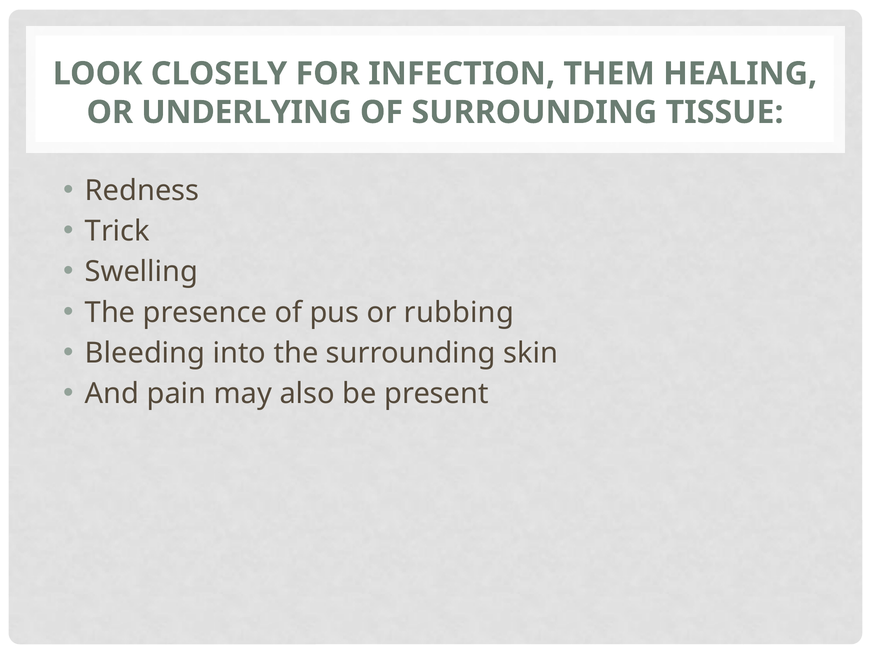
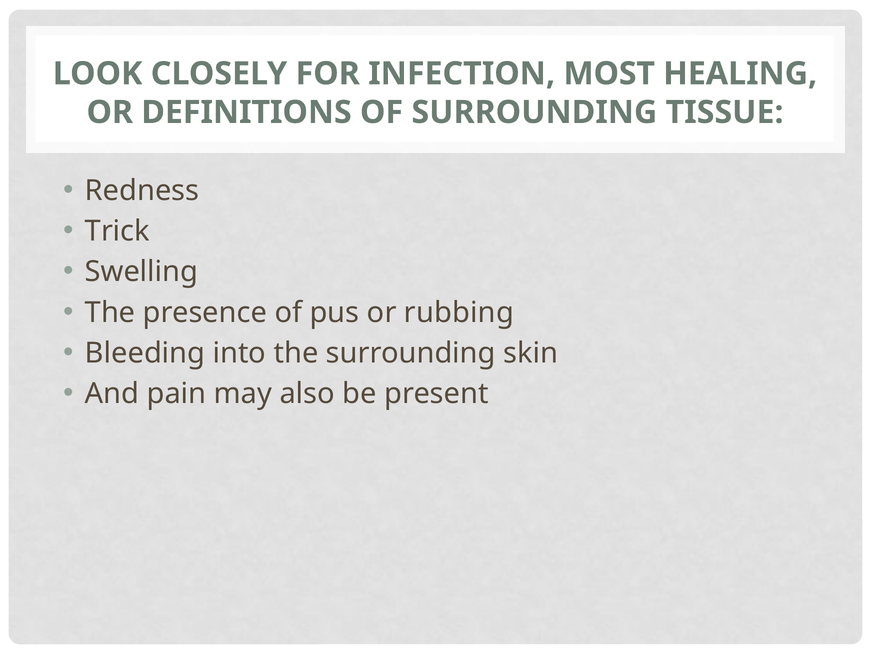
THEM: THEM -> MOST (609, 74)
UNDERLYING: UNDERLYING -> DEFINITIONS (247, 112)
